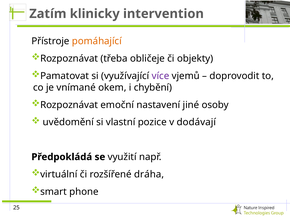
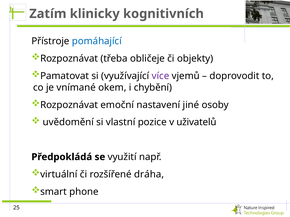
intervention: intervention -> kognitivních (163, 14)
pomáhající colour: orange -> blue (97, 41)
dodávají: dodávají -> uživatelů (196, 122)
